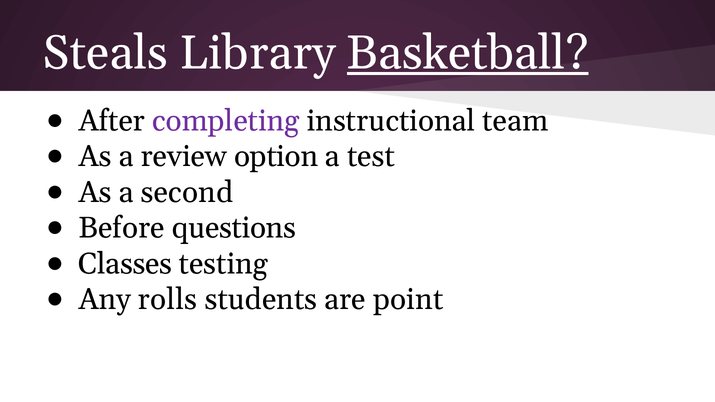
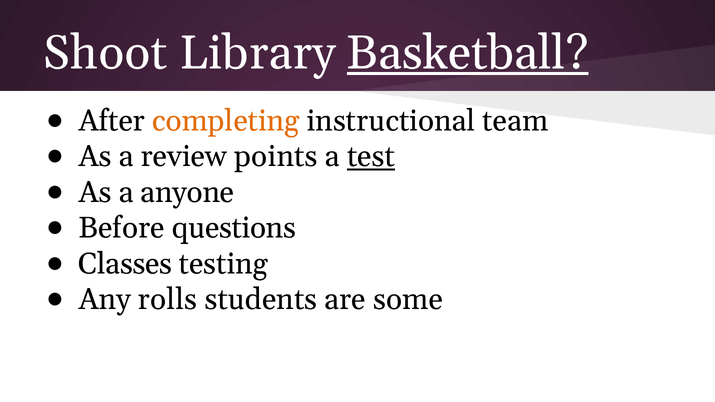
Steals: Steals -> Shoot (105, 53)
completing colour: purple -> orange (226, 121)
option: option -> points (276, 157)
test underline: none -> present (371, 157)
second: second -> anyone (187, 192)
point: point -> some (408, 300)
